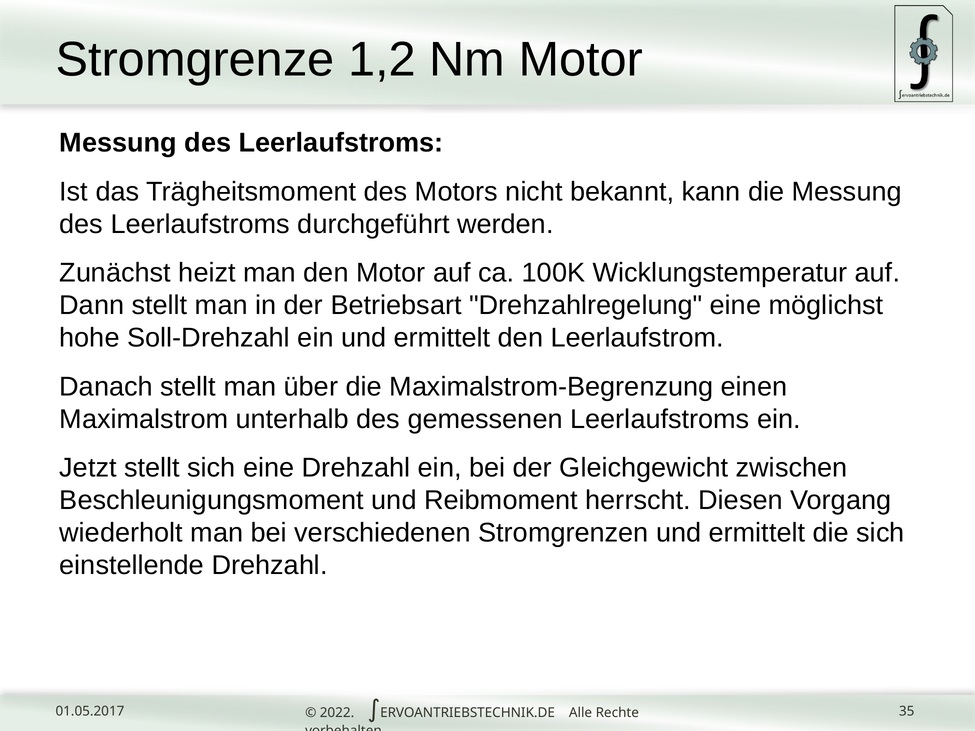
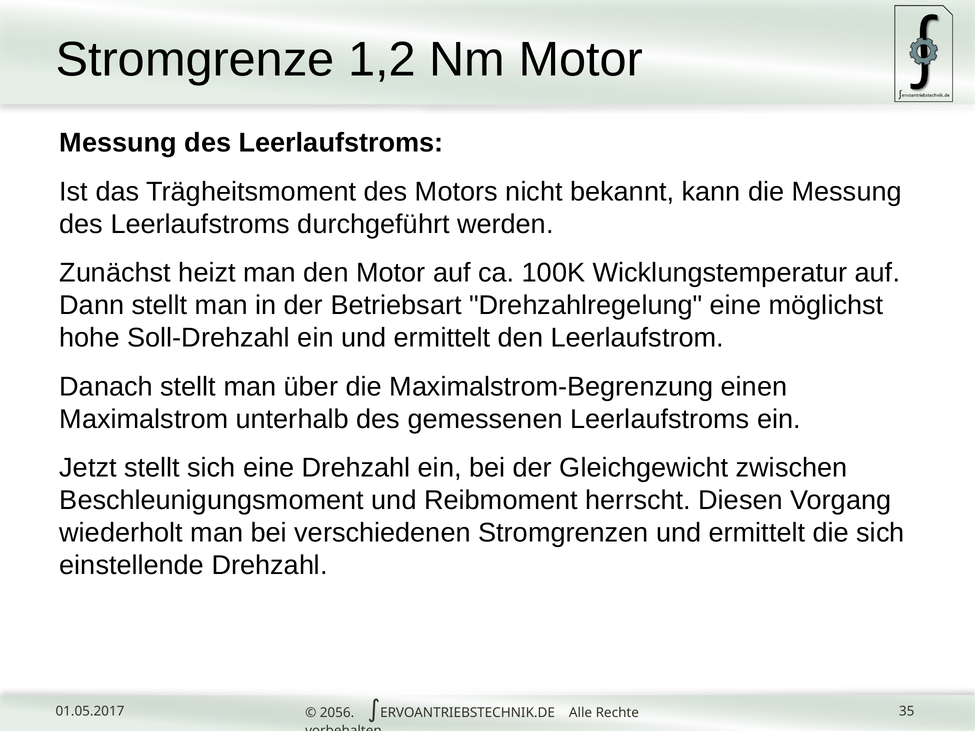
2022: 2022 -> 2056 (337, 713)
